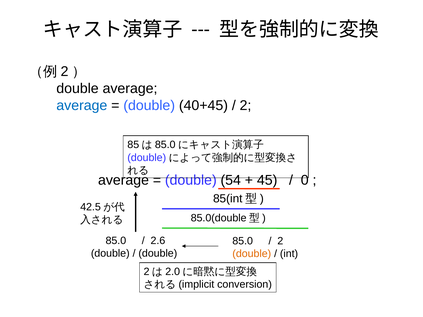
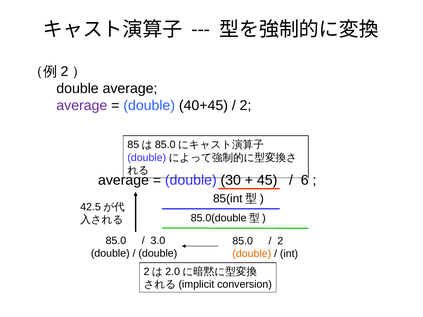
average colour: blue -> purple (82, 106)
54: 54 -> 30 (231, 180)
0: 0 -> 6 (305, 180)
2.6: 2.6 -> 3.0 (158, 241)
